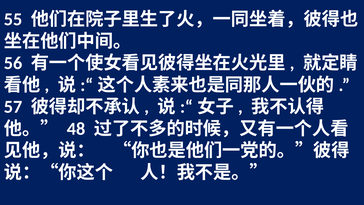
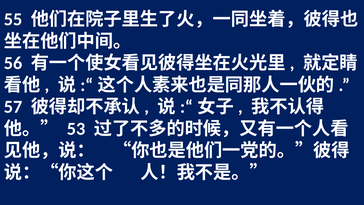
48: 48 -> 53 (76, 129)
